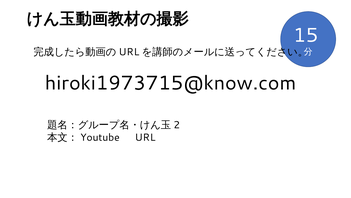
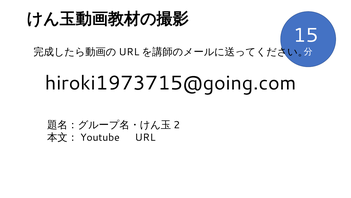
hiroki1973715@know.com: hiroki1973715@know.com -> hiroki1973715@going.com (171, 83)
